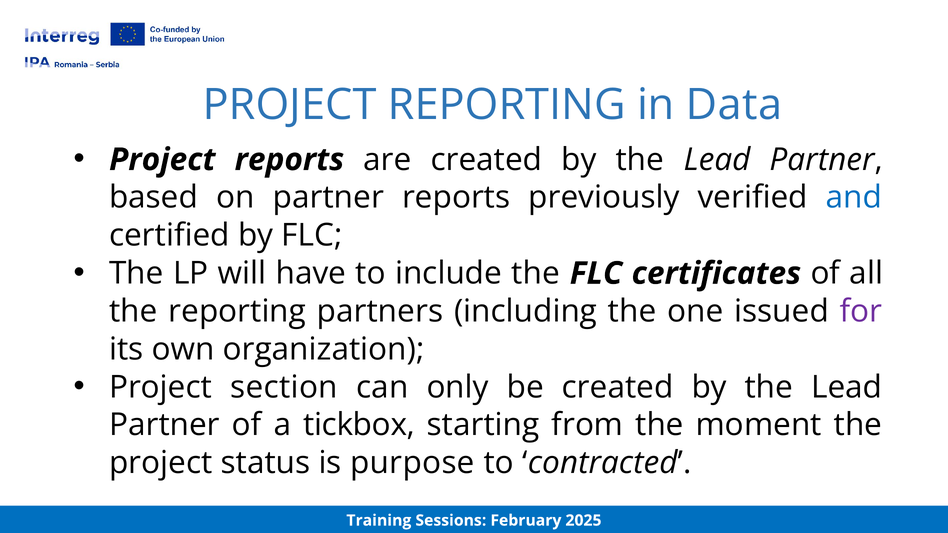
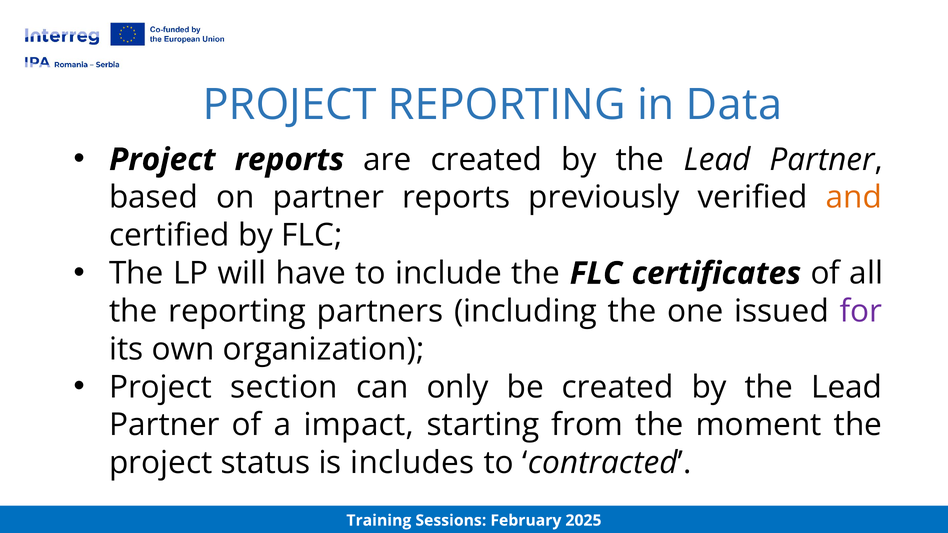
and colour: blue -> orange (854, 198)
tickbox: tickbox -> impact (359, 425)
purpose: purpose -> includes (412, 463)
